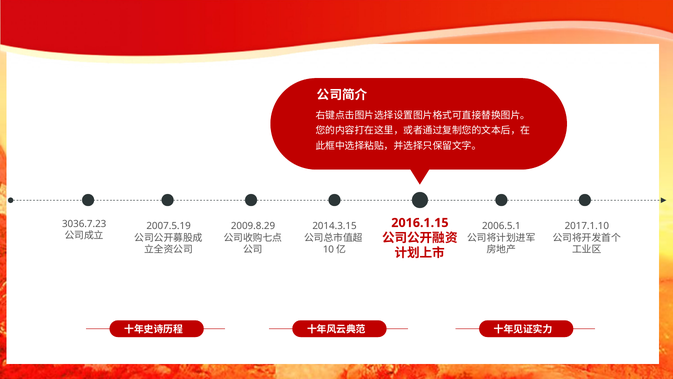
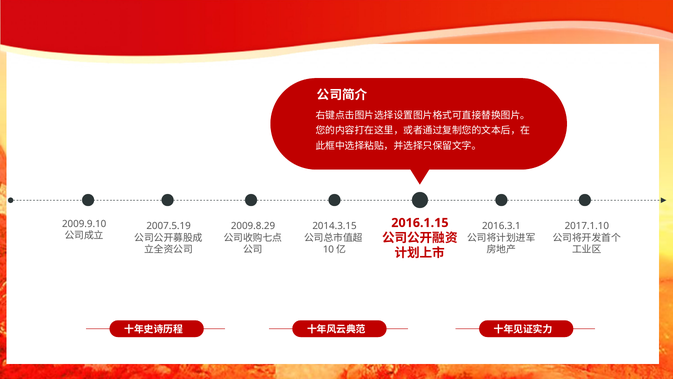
3036.7.23: 3036.7.23 -> 2009.9.10 (84, 224)
2006.5.1: 2006.5.1 -> 2016.3.1 (501, 226)
